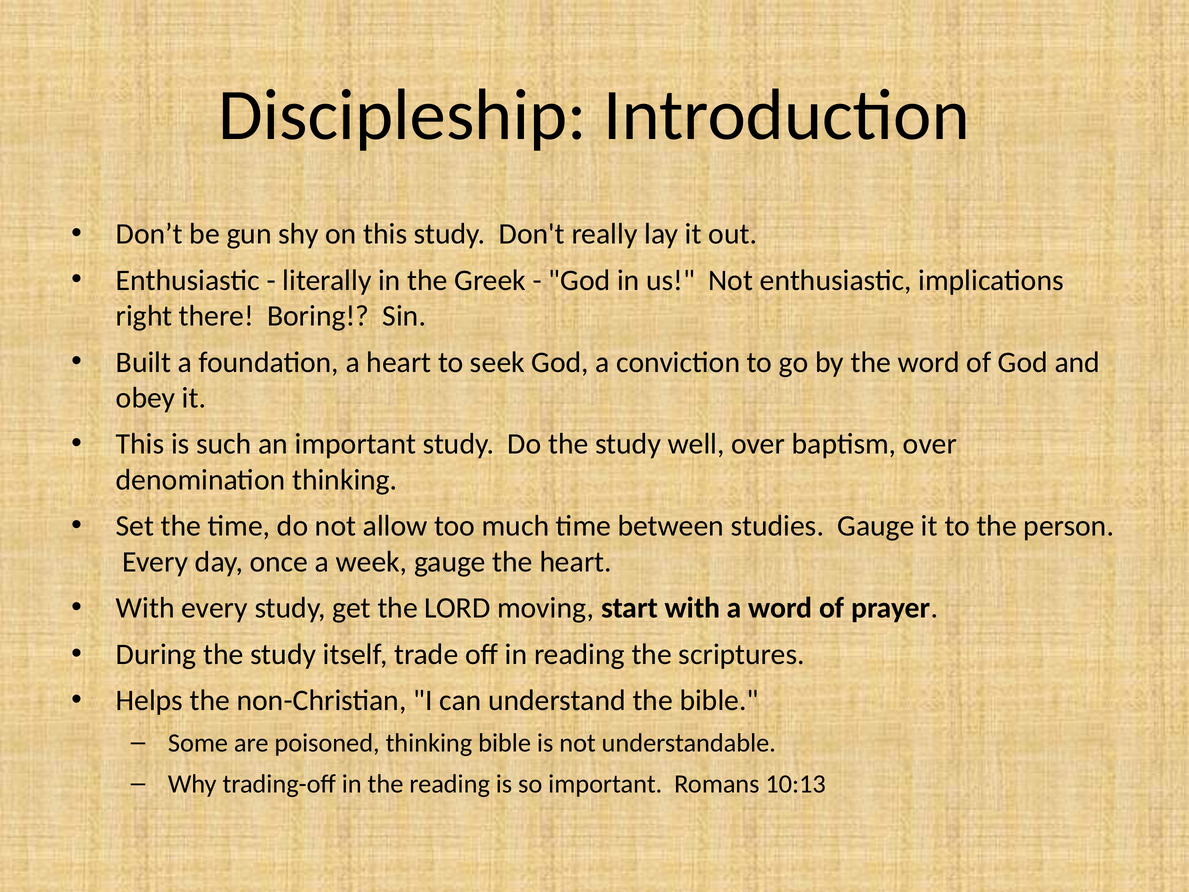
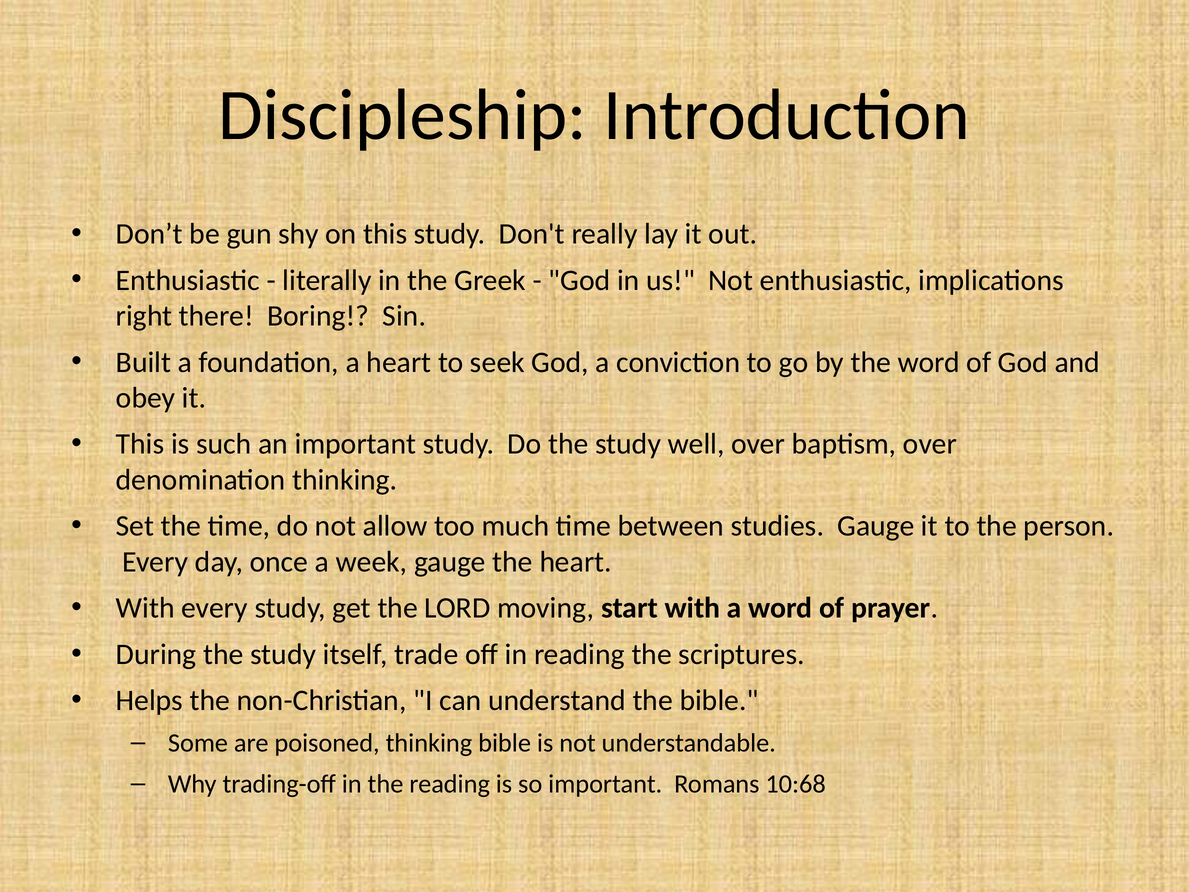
10:13: 10:13 -> 10:68 (796, 784)
